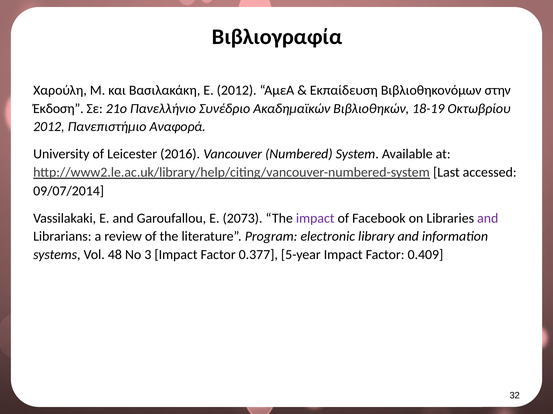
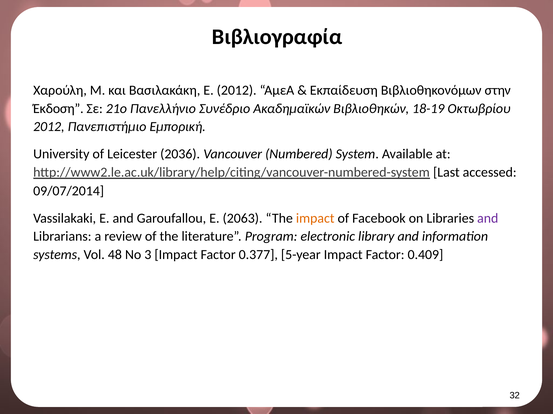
Αναφορά: Αναφορά -> Εμπορική (178, 127)
2016: 2016 -> 2036 (180, 154)
2073: 2073 -> 2063 (243, 219)
impact colour: purple -> orange (315, 219)
